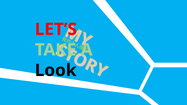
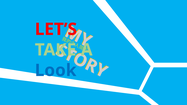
Look colour: black -> blue (56, 70)
